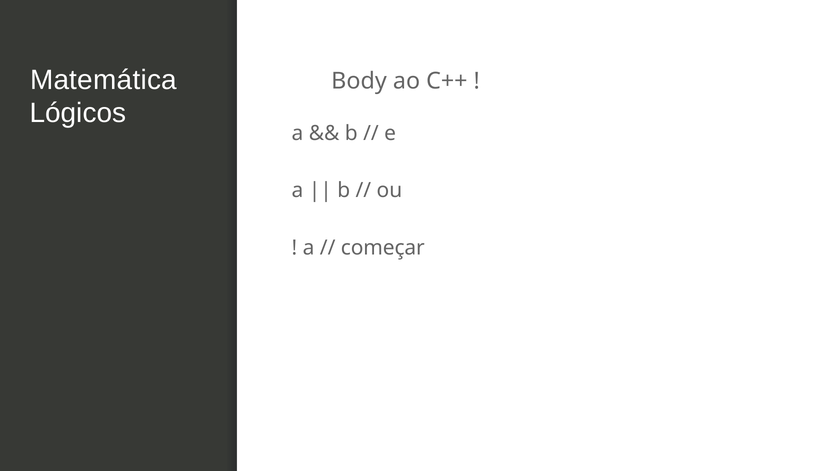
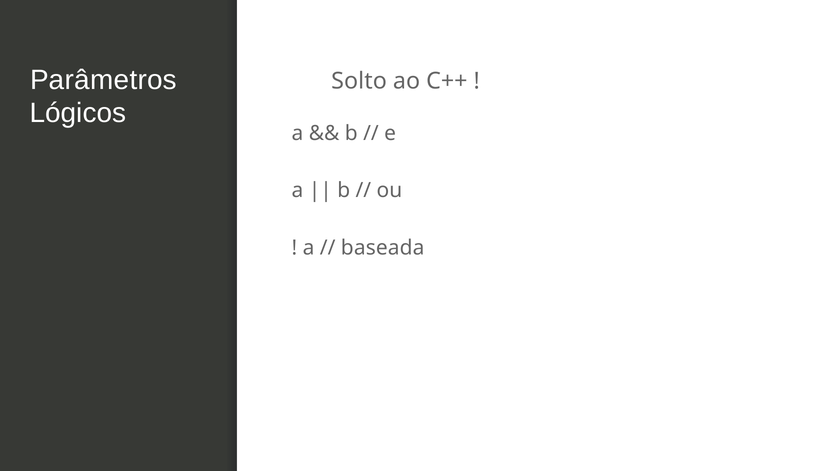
Matemática: Matemática -> Parâmetros (103, 80)
Body: Body -> Solto (359, 81)
começar: começar -> baseada (383, 248)
